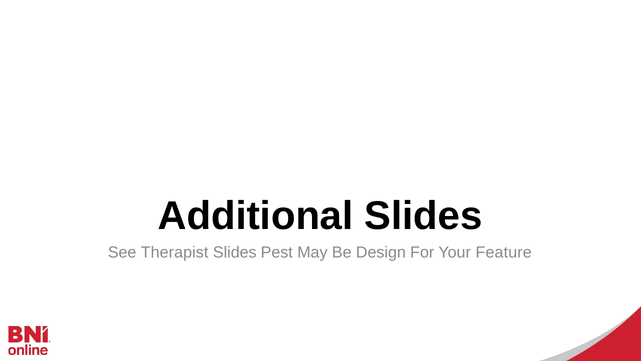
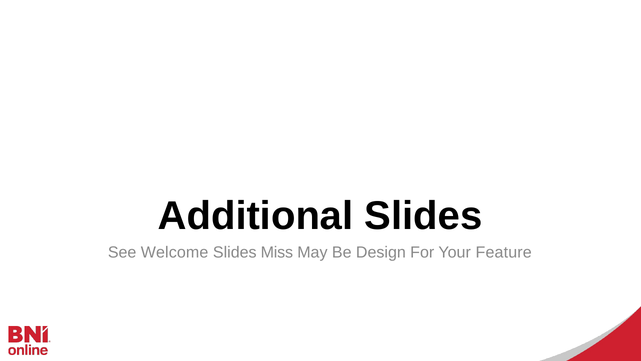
Therapist: Therapist -> Welcome (175, 252)
Pest: Pest -> Miss (277, 252)
